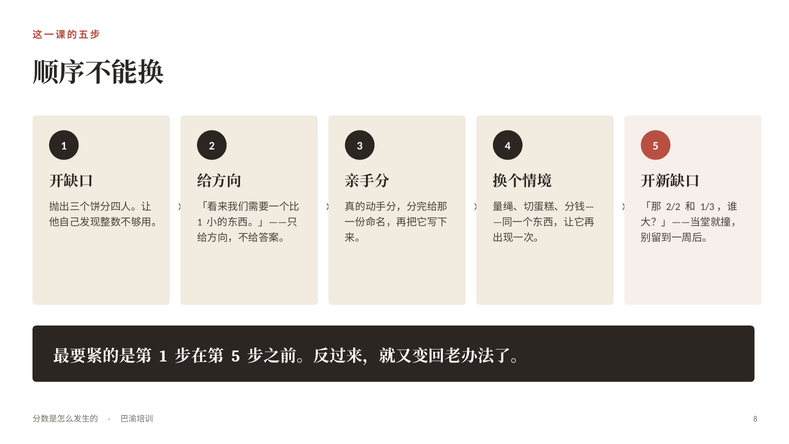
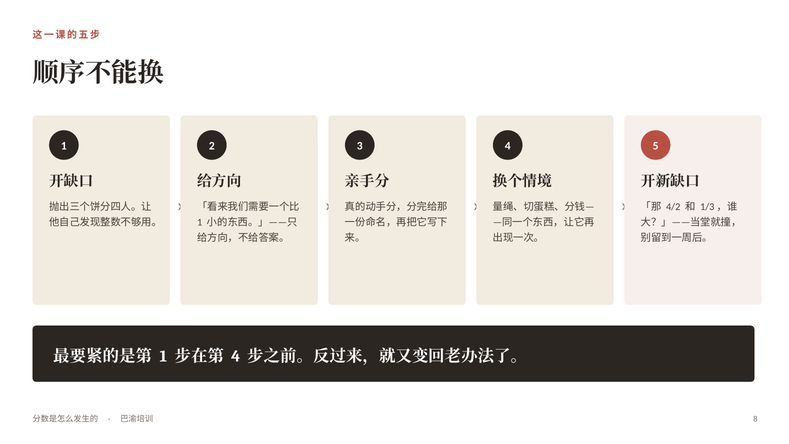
2/2: 2/2 -> 4/2 (673, 207)
5: 5 -> 4 (236, 356)
